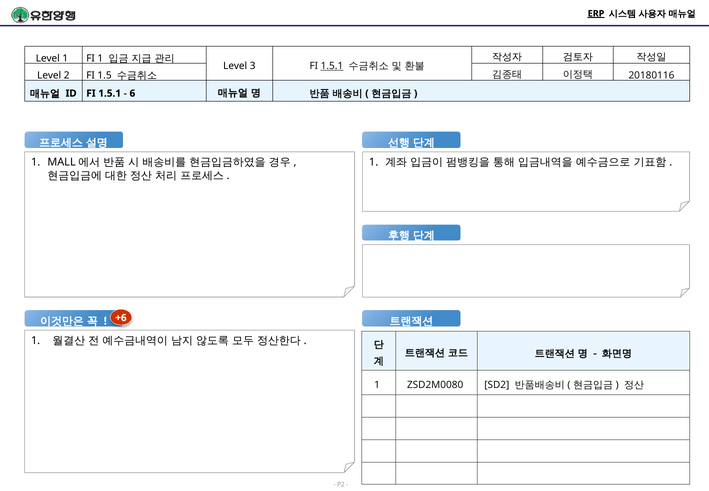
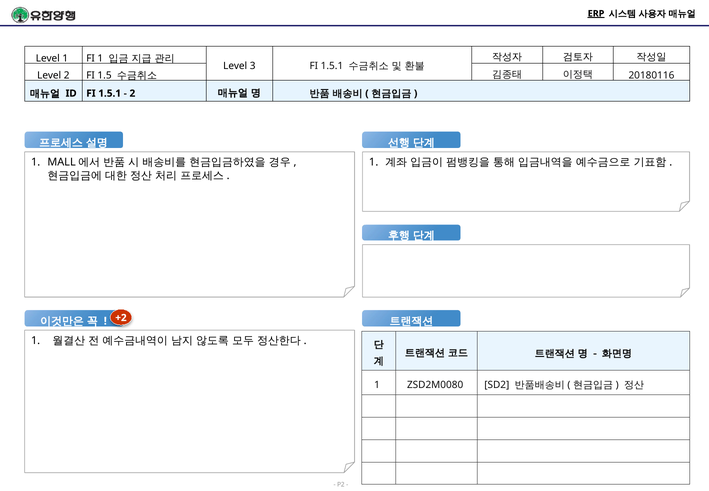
1.5.1 underline: present -> none (332, 66)
6: 6 -> 2 (132, 93)
+6: +6 -> +2 (121, 318)
